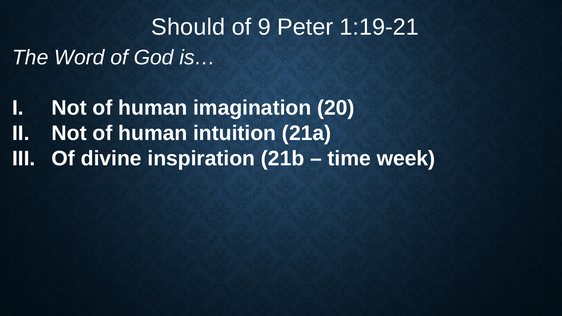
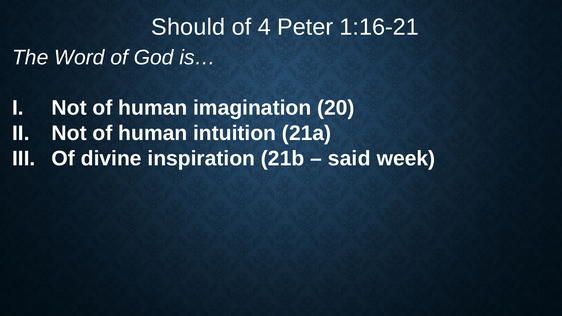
9: 9 -> 4 (264, 27)
1:19-21: 1:19-21 -> 1:16-21 (379, 27)
time: time -> said (349, 159)
